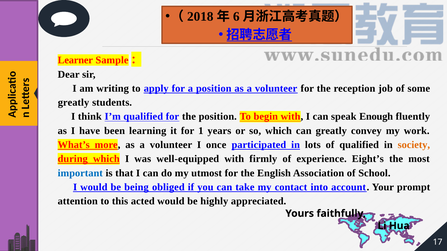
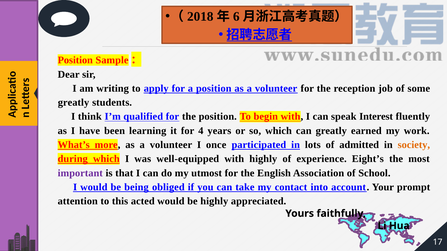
Learner: Learner -> Position (75, 60)
Enough: Enough -> Interest (376, 117)
1: 1 -> 4 (201, 131)
convey: convey -> earned (366, 131)
of qualified: qualified -> admitted (359, 145)
with firmly: firmly -> highly (263, 159)
important colour: blue -> purple (80, 173)
